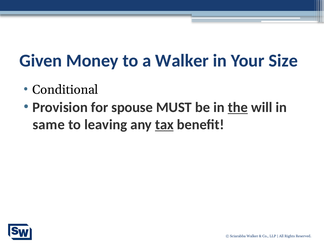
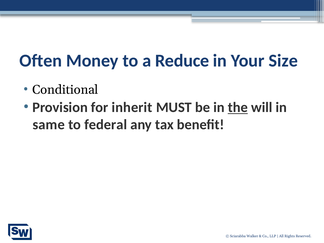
Given: Given -> Often (41, 61)
a Walker: Walker -> Reduce (182, 61)
spouse: spouse -> inherit (132, 107)
leaving: leaving -> federal (106, 125)
tax underline: present -> none (164, 125)
